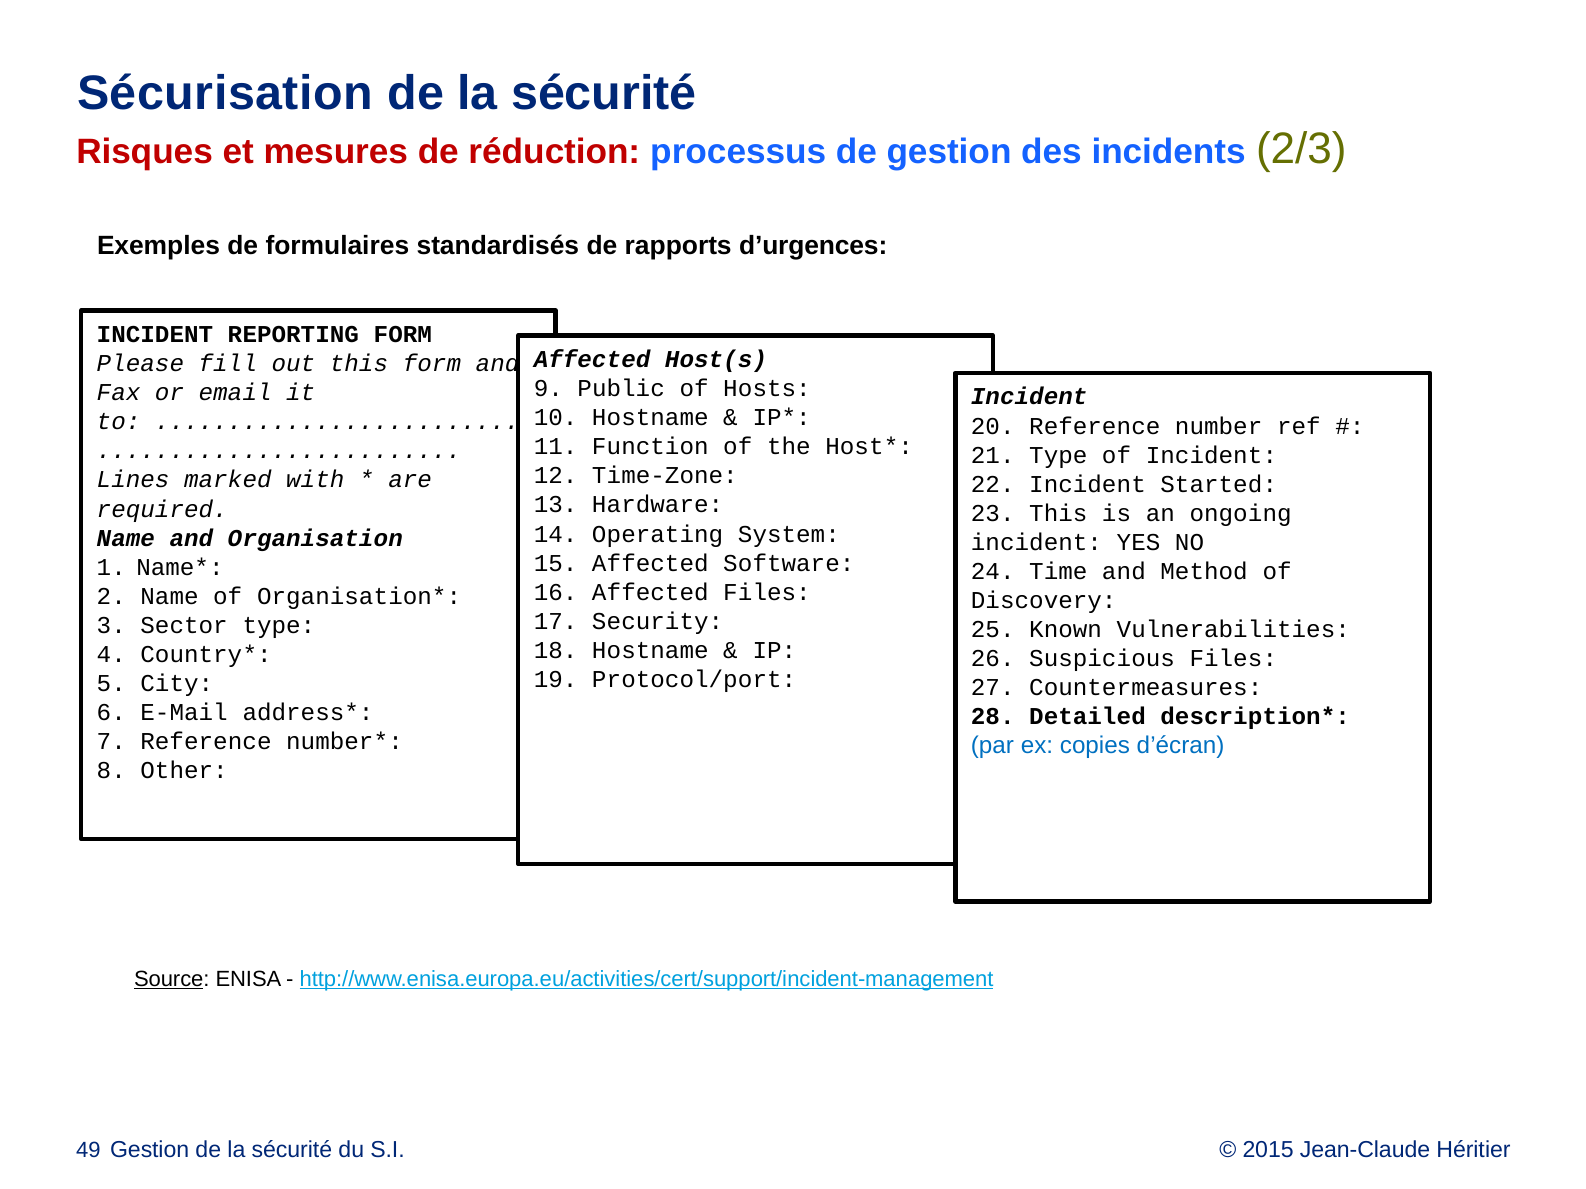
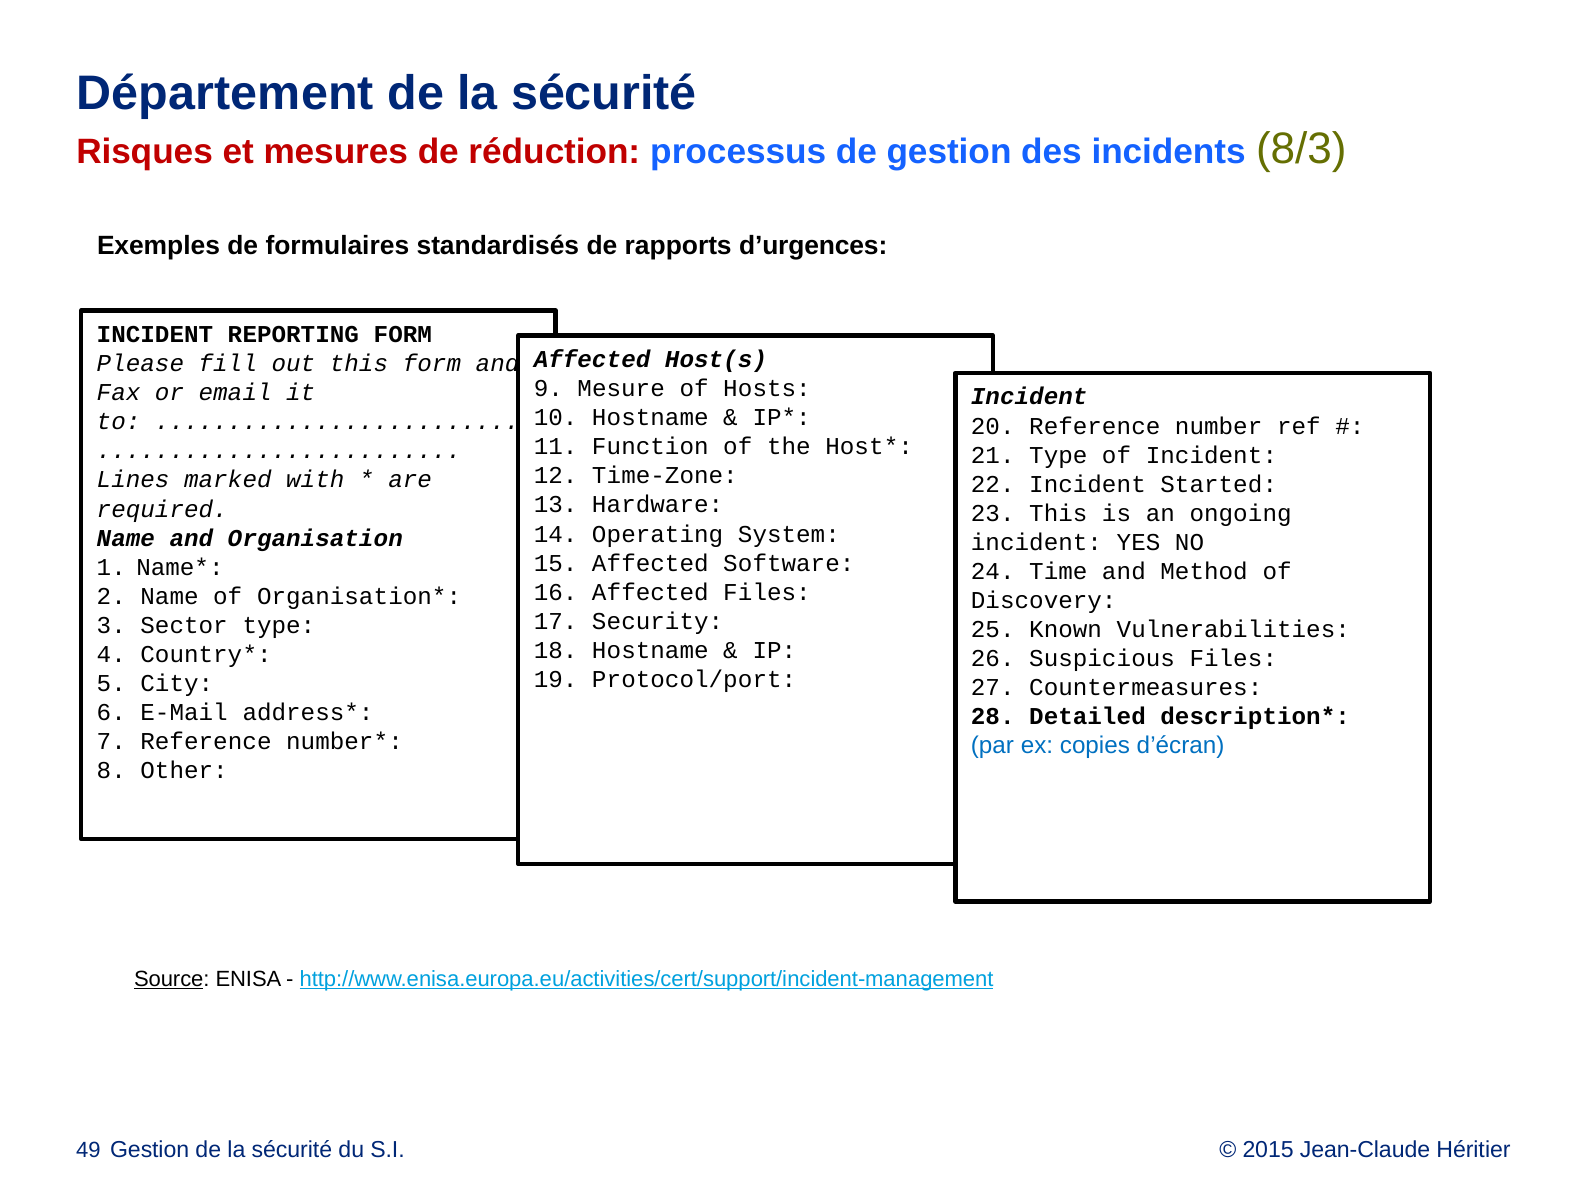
Sécurisation: Sécurisation -> Département (225, 93)
2/3: 2/3 -> 8/3 (1301, 149)
Public: Public -> Mesure (621, 389)
